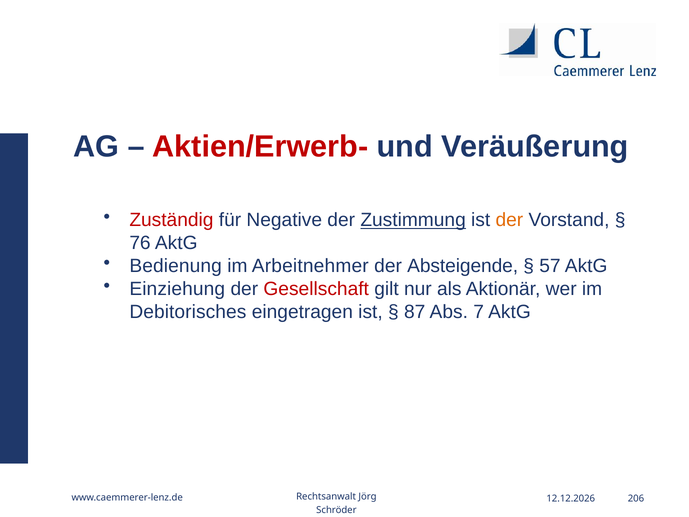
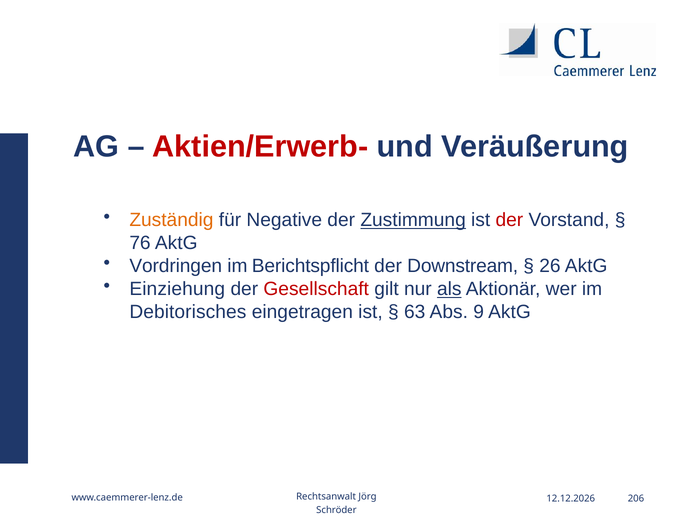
Zuständig colour: red -> orange (171, 220)
der colour: orange -> red (509, 220)
Bedienung: Bedienung -> Vordringen (176, 266)
Arbeitnehmer: Arbeitnehmer -> Berichtspflicht (310, 266)
Absteigende: Absteigende -> Downstream (463, 266)
57: 57 -> 26 (550, 266)
als underline: none -> present (449, 289)
87: 87 -> 63 (415, 312)
7: 7 -> 9 (479, 312)
